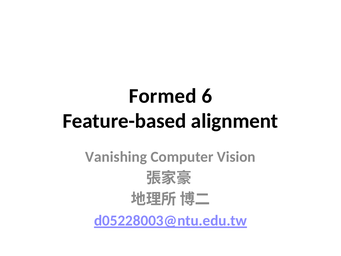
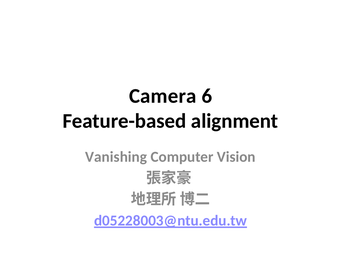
Formed: Formed -> Camera (163, 96)
